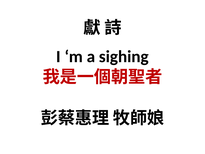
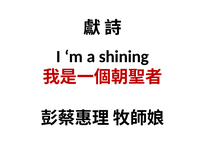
sighing: sighing -> shining (124, 57)
